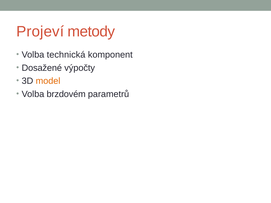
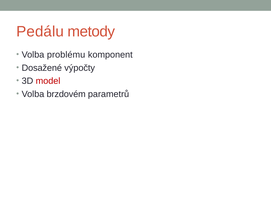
Projeví: Projeví -> Pedálu (40, 32)
technická: technická -> problému (66, 55)
model colour: orange -> red (48, 81)
